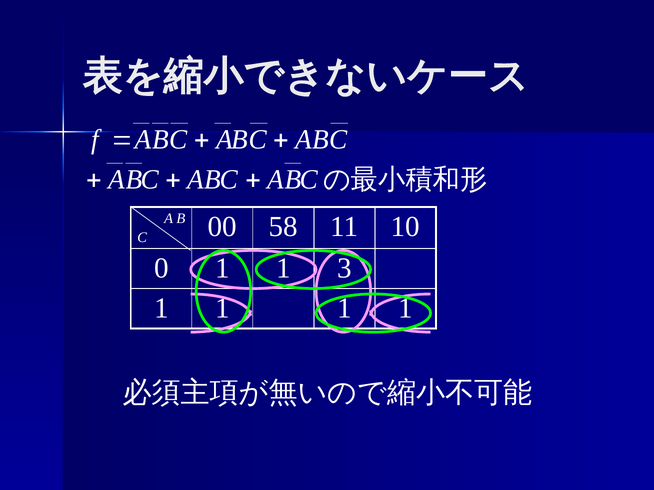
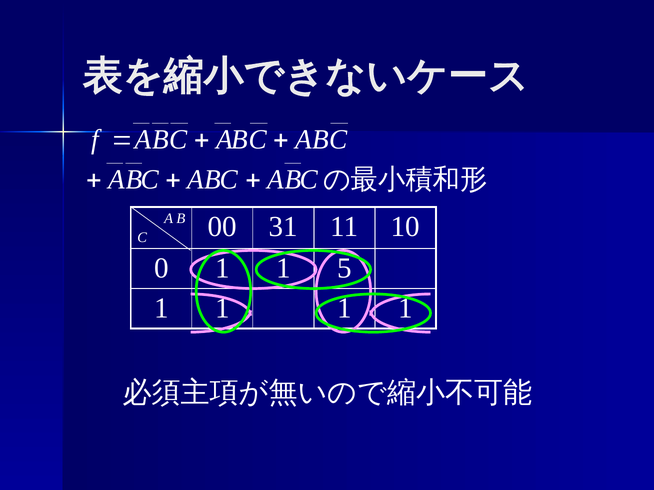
58: 58 -> 31 (283, 227)
3: 3 -> 5 (344, 268)
